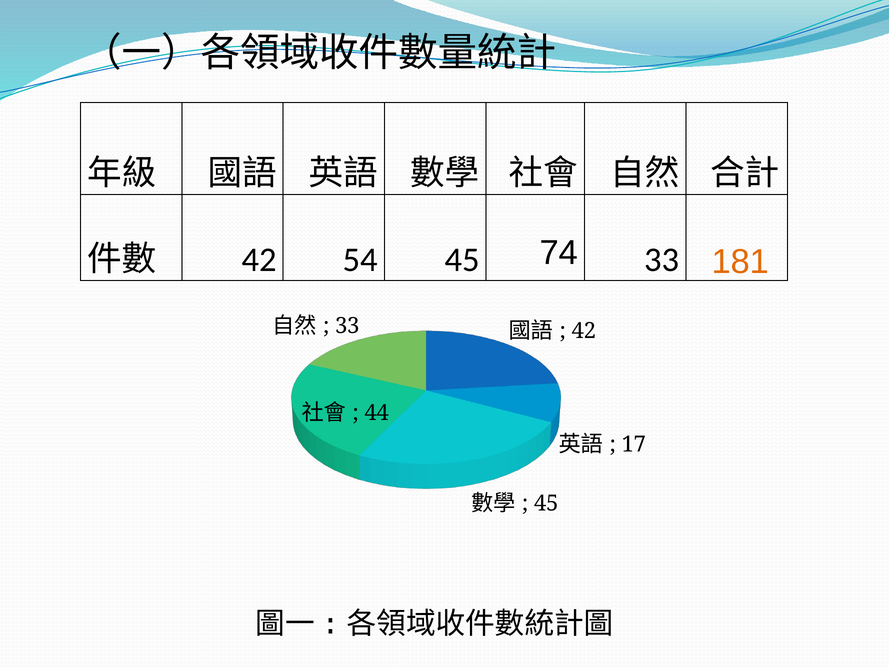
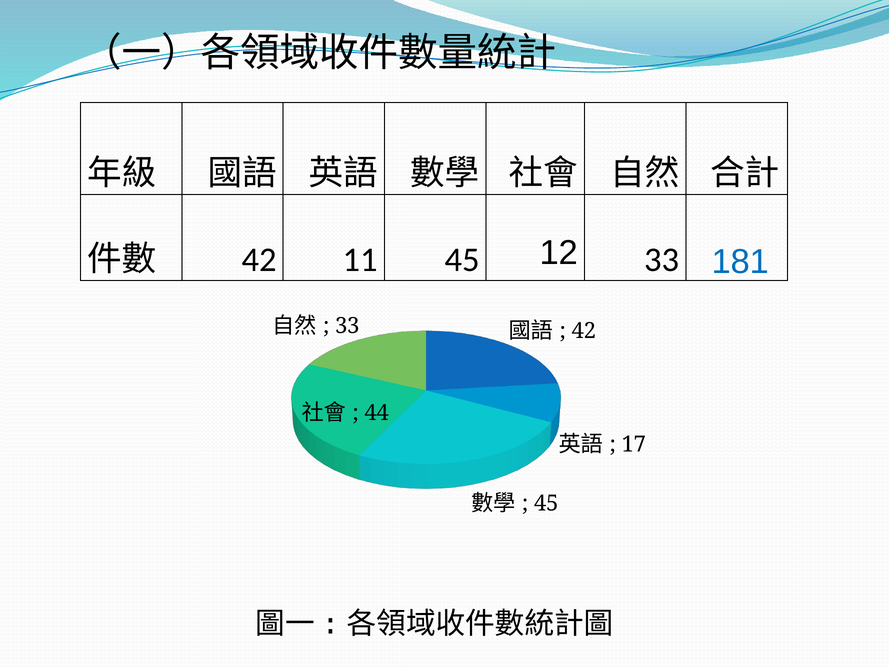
54: 54 -> 11 (360, 260)
74: 74 -> 12 (559, 253)
181 colour: orange -> blue (740, 262)
